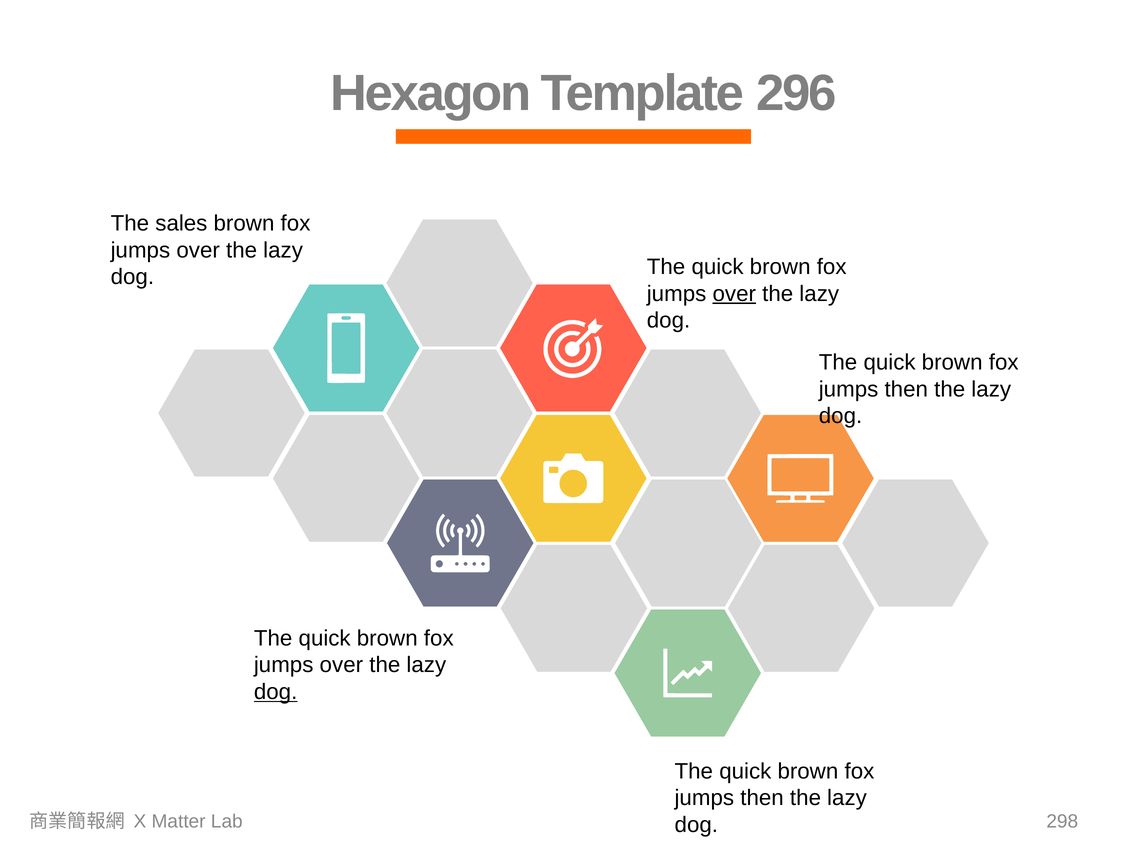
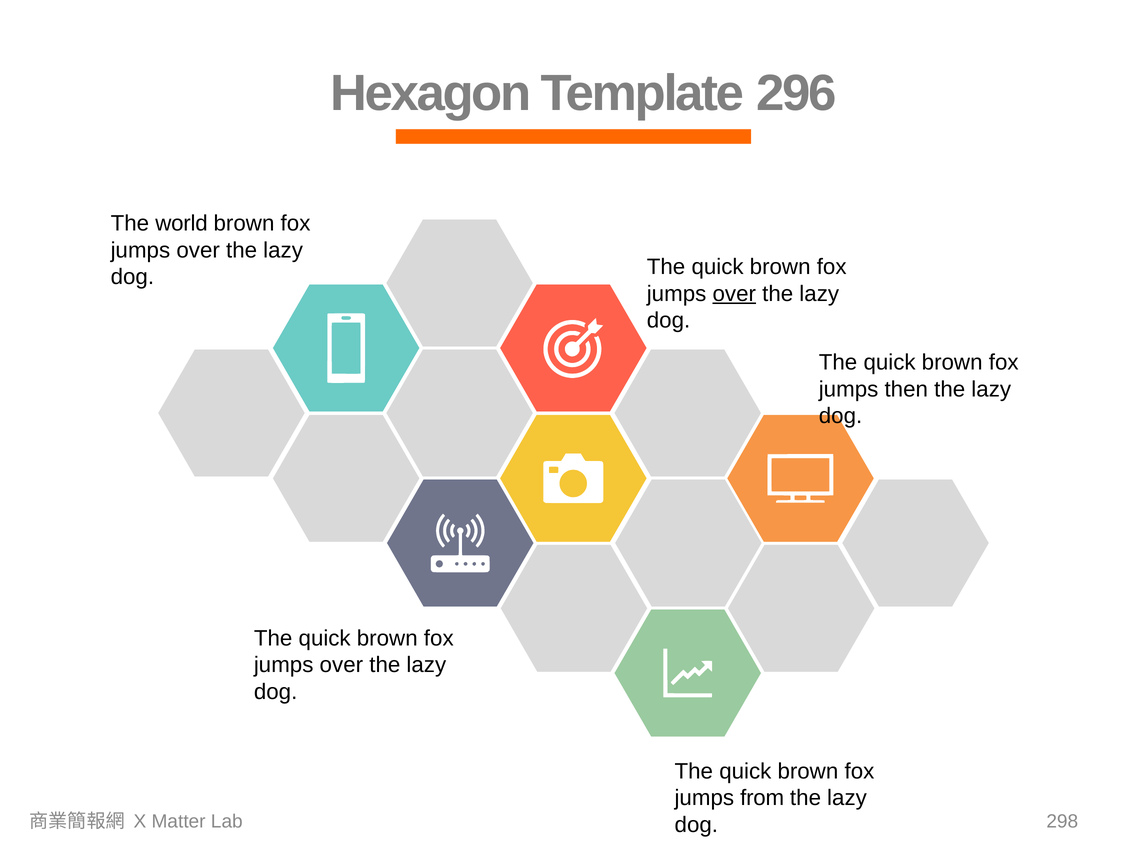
sales: sales -> world (181, 223)
dog underline: present -> none (276, 692)
then: then -> from (762, 798)
